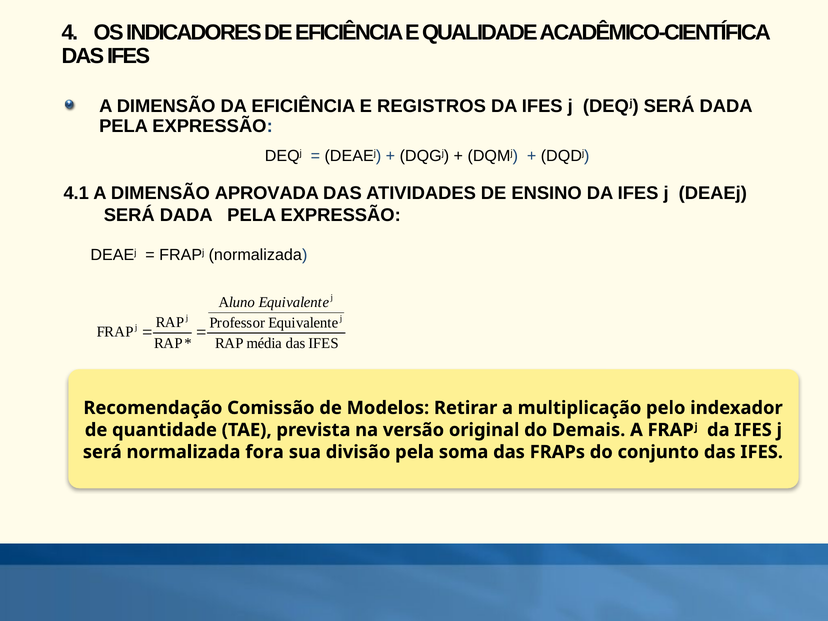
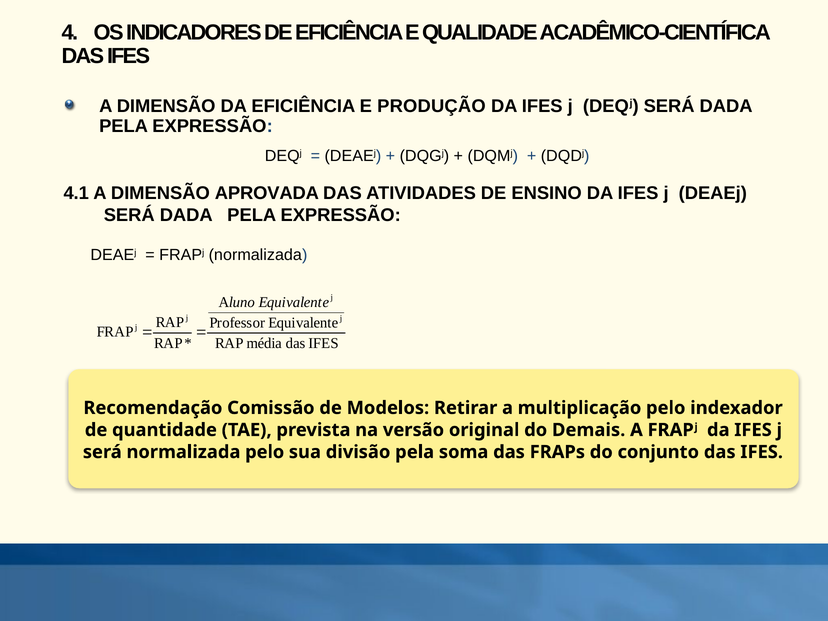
REGISTROS: REGISTROS -> PRODUÇÃO (431, 106)
normalizada fora: fora -> pelo (265, 452)
